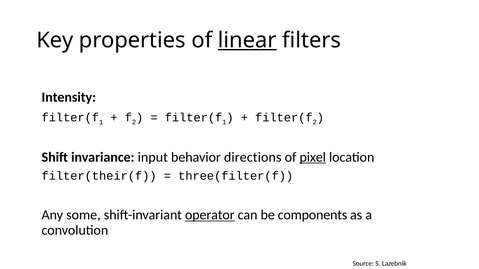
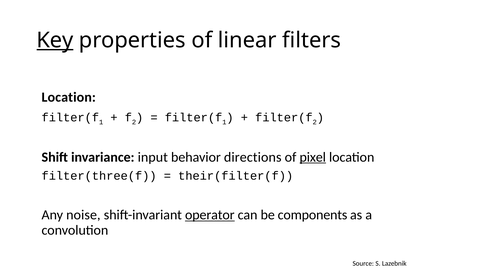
Key underline: none -> present (55, 40)
linear underline: present -> none (247, 40)
Intensity: Intensity -> Location (69, 97)
filter(their(f: filter(their(f -> filter(three(f (99, 176)
three(filter(f: three(filter(f -> their(filter(f (236, 176)
some: some -> noise (83, 215)
